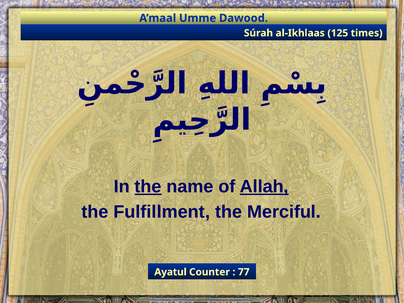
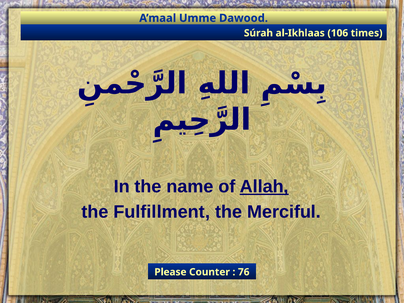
125: 125 -> 106 (338, 33)
the underline: present -> none (148, 187)
Ayatul: Ayatul -> Please (170, 272)
77: 77 -> 76 (244, 272)
